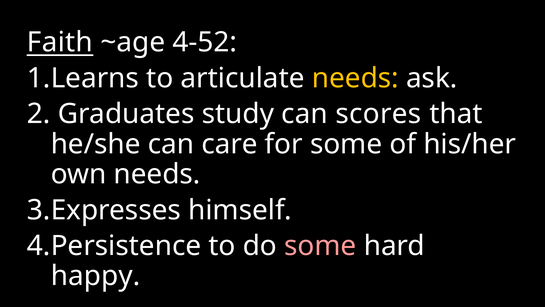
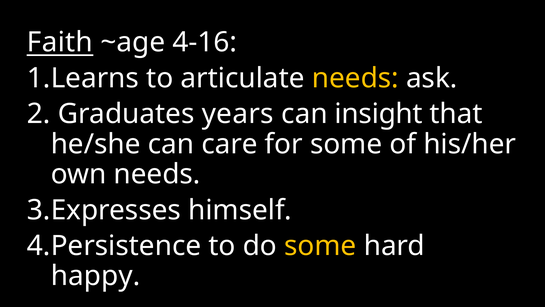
4-52: 4-52 -> 4-16 (205, 42)
study: study -> years (238, 114)
scores: scores -> insight (379, 114)
some colour: pink -> yellow (320, 245)
